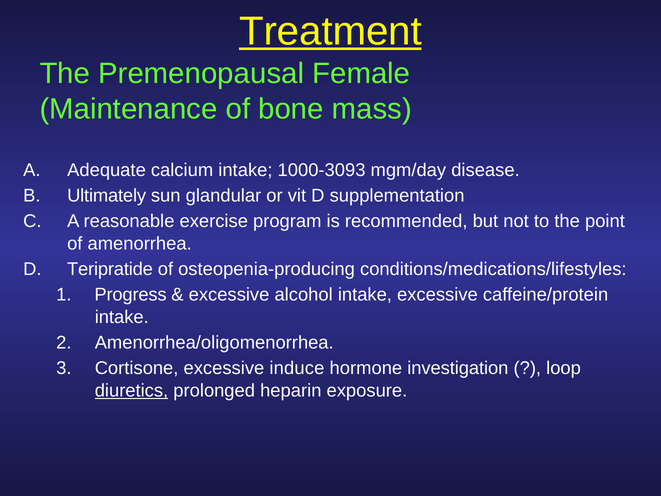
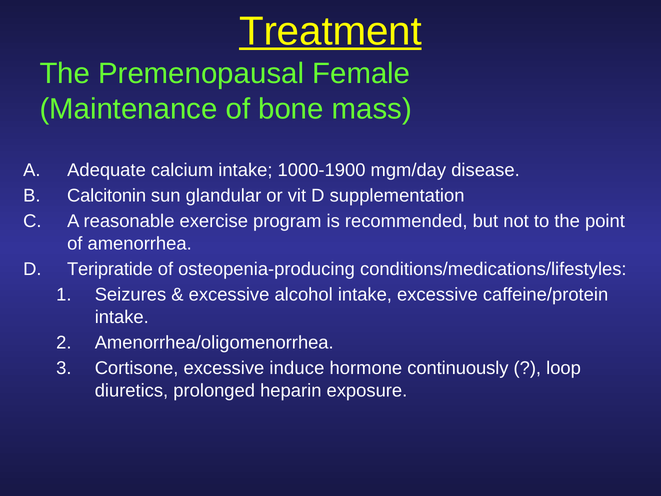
1000-3093: 1000-3093 -> 1000-1900 (322, 170)
Ultimately: Ultimately -> Calcitonin (107, 196)
Progress: Progress -> Seizures (130, 295)
investigation: investigation -> continuously (458, 368)
diuretics underline: present -> none (131, 390)
